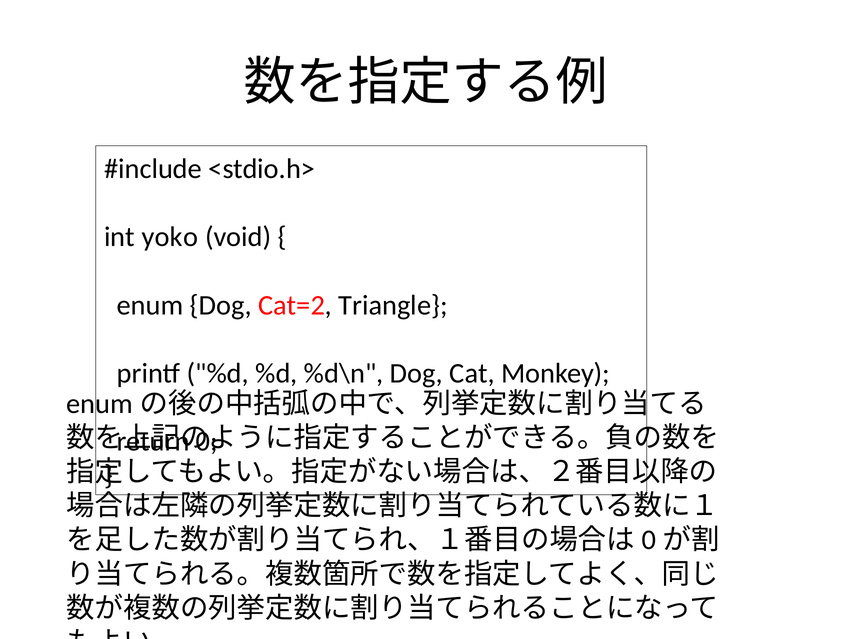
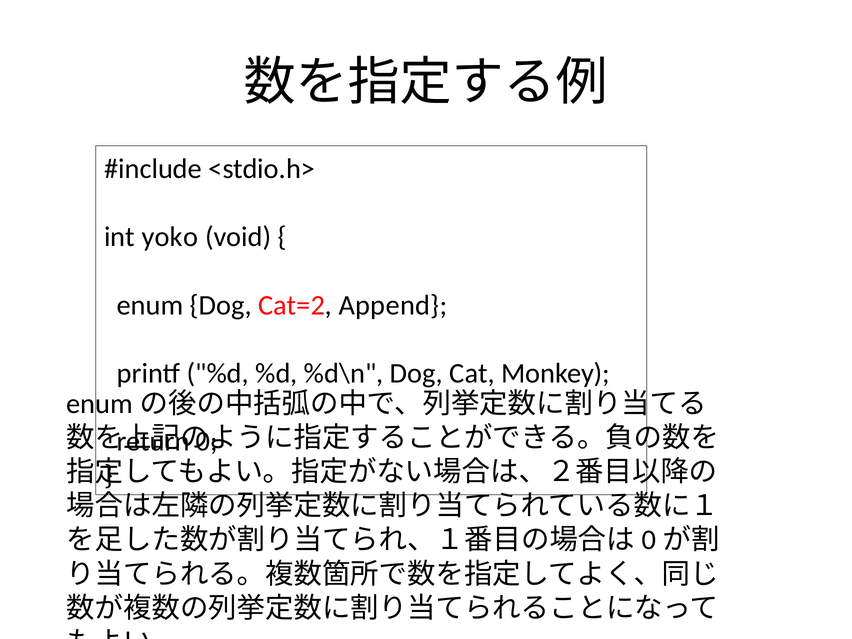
Triangle: Triangle -> Append (393, 305)
